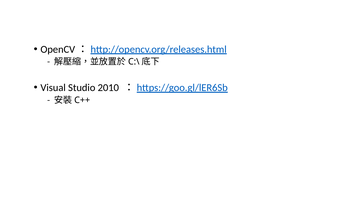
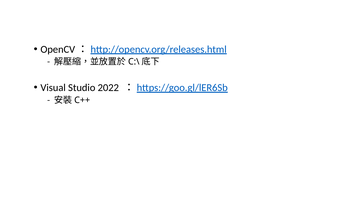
2010: 2010 -> 2022 (108, 88)
